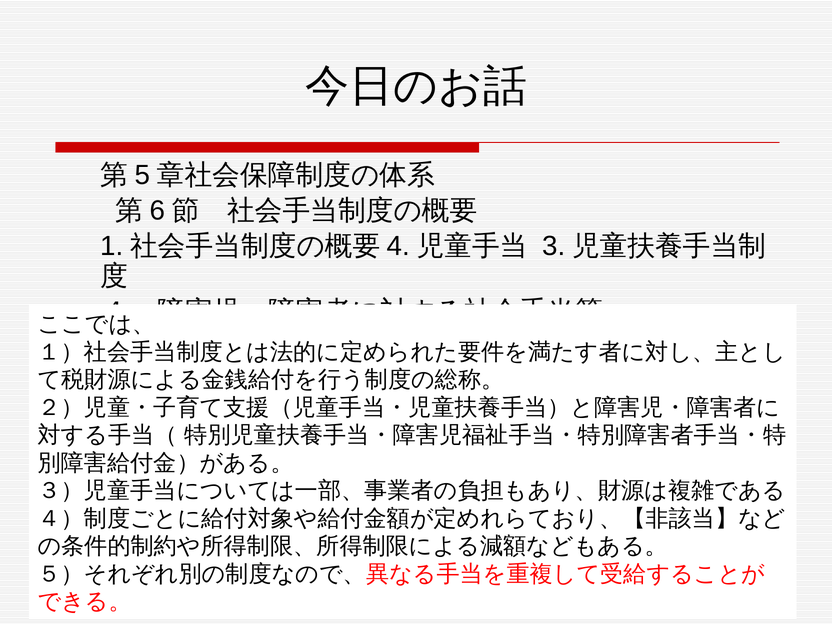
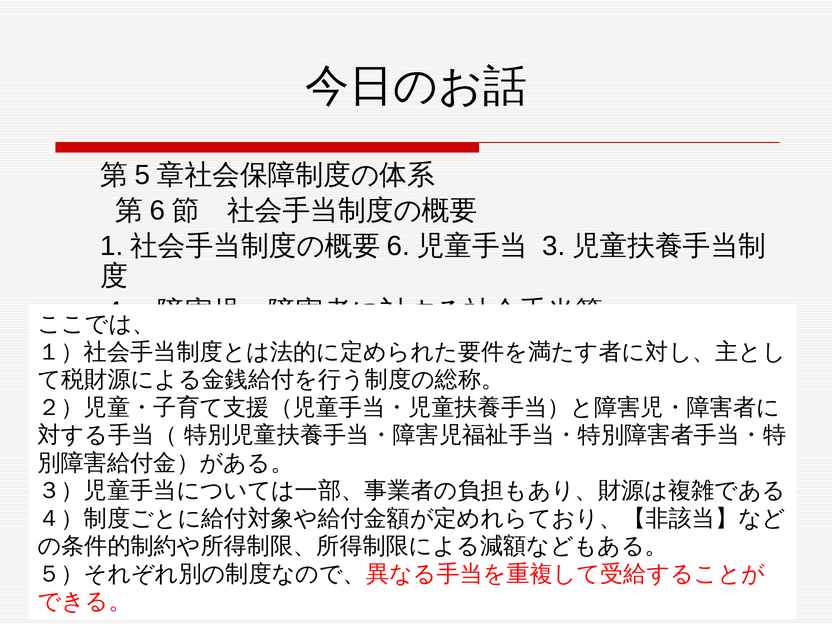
4: 4 -> 6 (398, 246)
